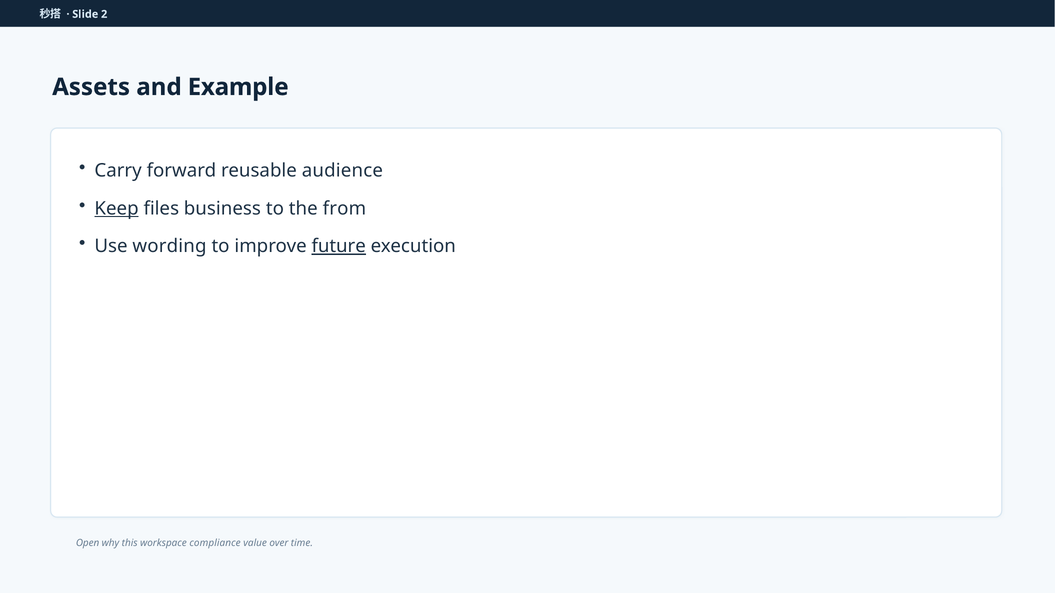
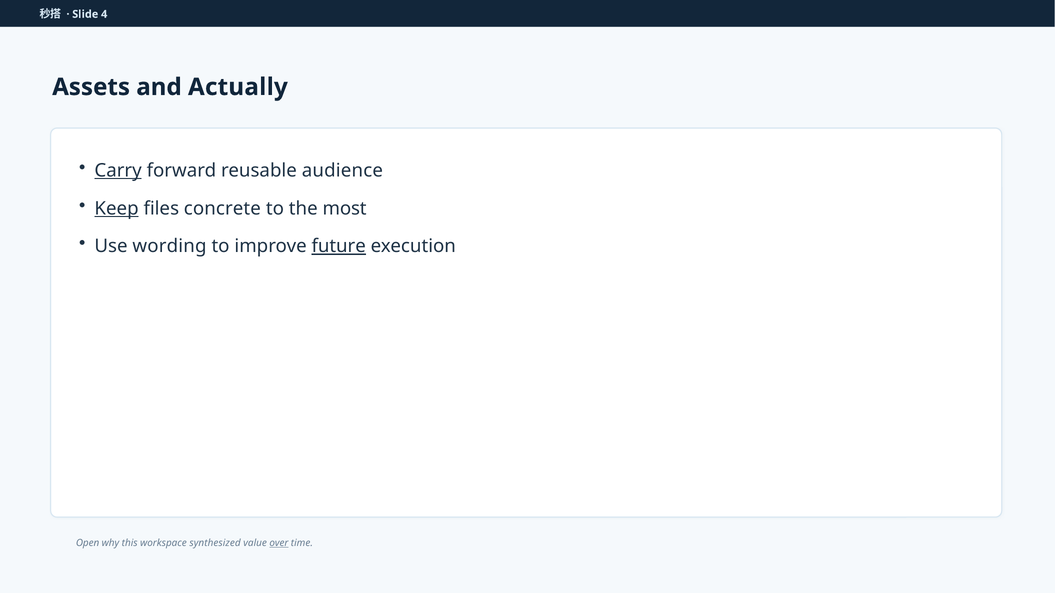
2: 2 -> 4 (104, 14)
Example: Example -> Actually (238, 87)
Carry underline: none -> present (118, 171)
business: business -> concrete (222, 209)
from: from -> most (345, 209)
compliance: compliance -> synthesized (215, 543)
over underline: none -> present (279, 543)
